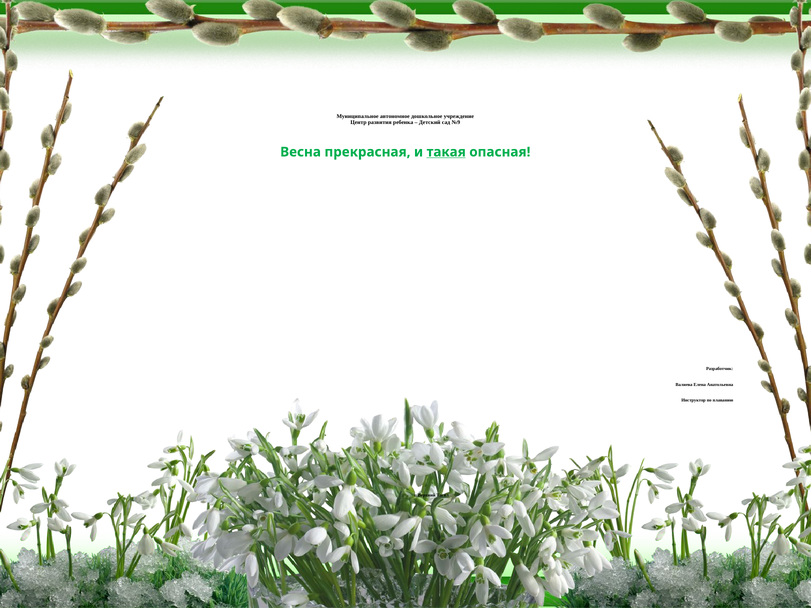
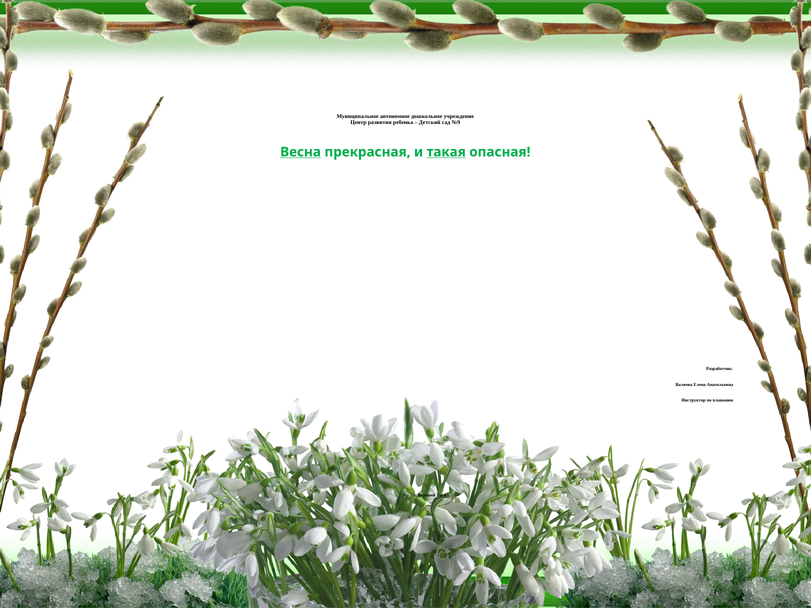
Весна underline: none -> present (301, 152)
